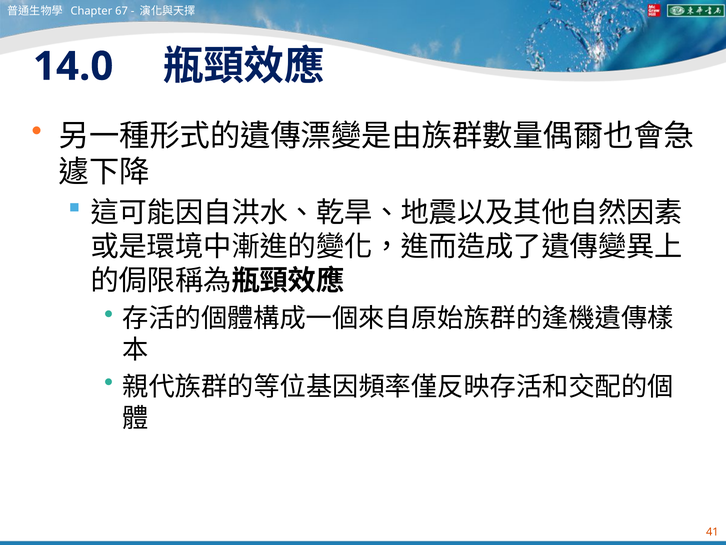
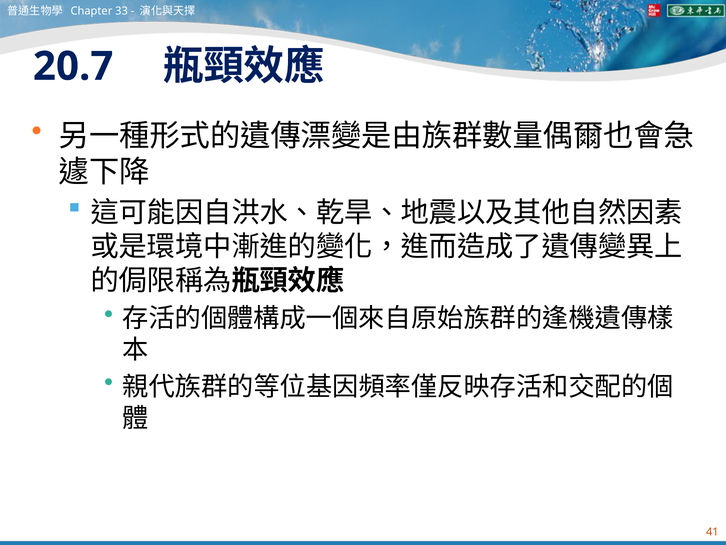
67: 67 -> 33 (122, 11)
14.0: 14.0 -> 20.7 (73, 66)
